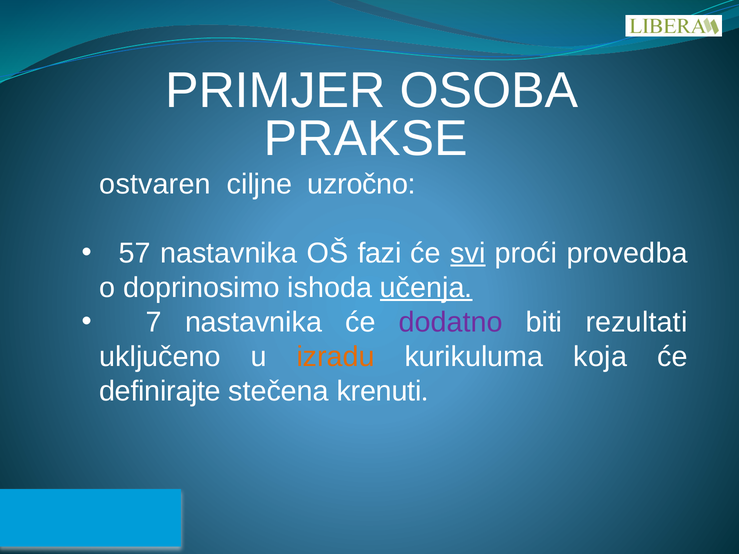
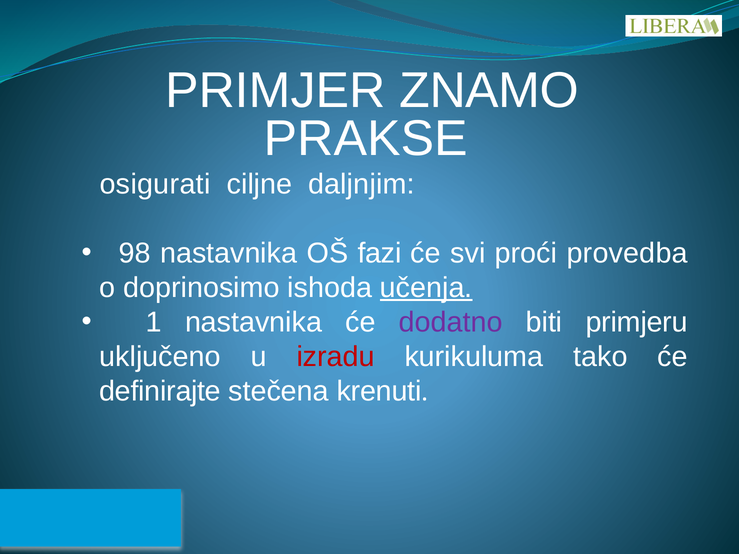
OSOBA: OSOBA -> ZNAMO (489, 91)
ostvaren: ostvaren -> osigurati (155, 184)
uzročno: uzročno -> daljnjim (361, 184)
57: 57 -> 98 (135, 253)
svi underline: present -> none (468, 253)
7: 7 -> 1 (154, 322)
rezultati: rezultati -> primjeru (637, 322)
izradu colour: orange -> red (336, 357)
koja: koja -> tako (600, 357)
